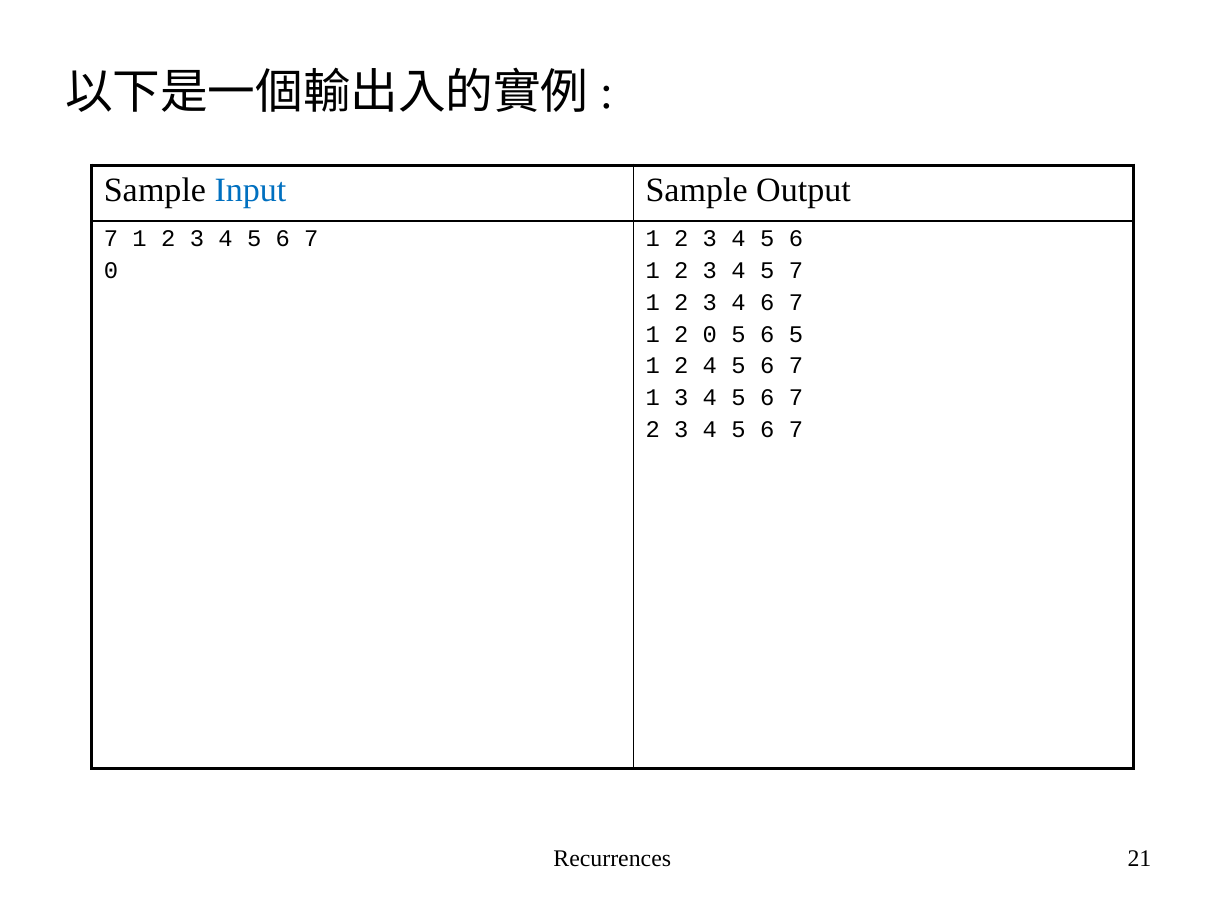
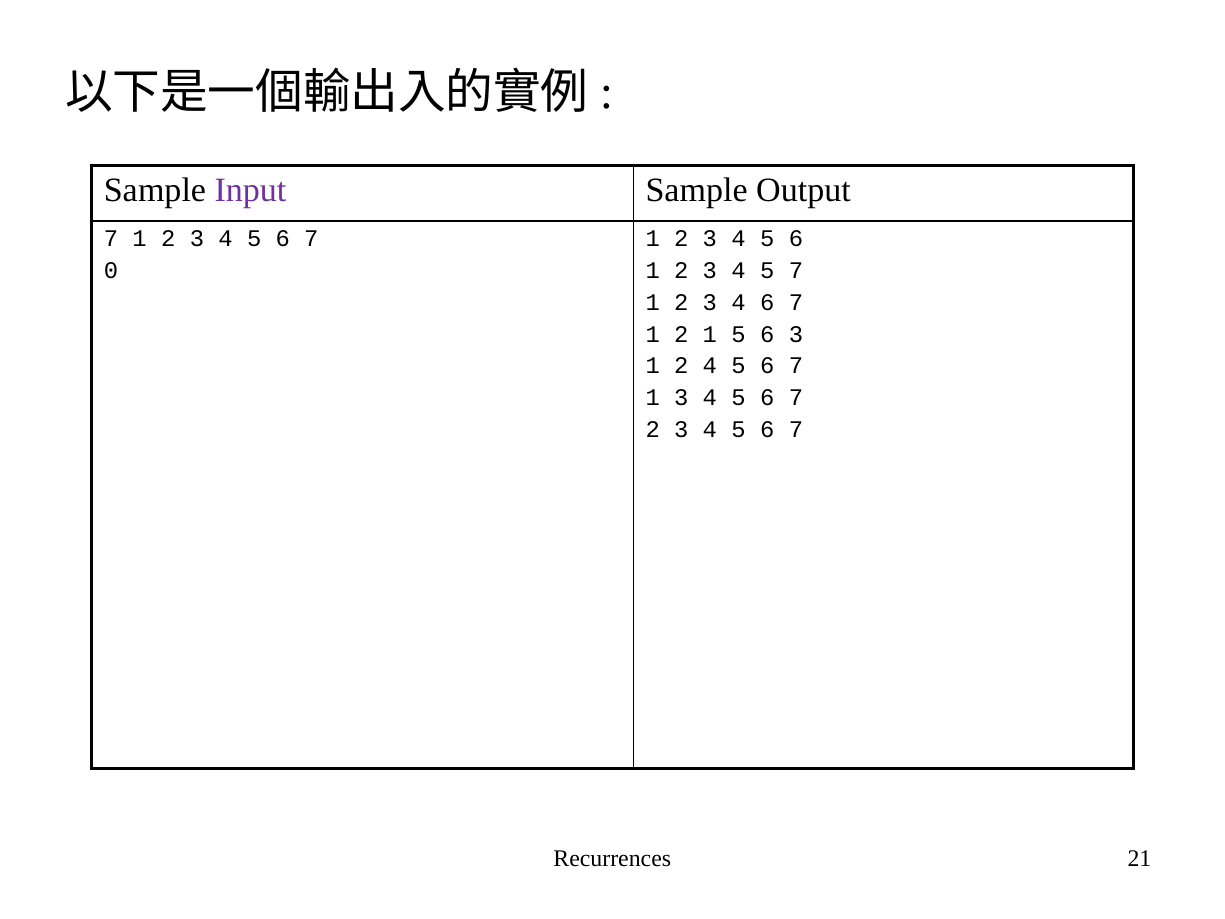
Input colour: blue -> purple (250, 191)
2 0: 0 -> 1 (710, 334)
6 5: 5 -> 3 (796, 334)
